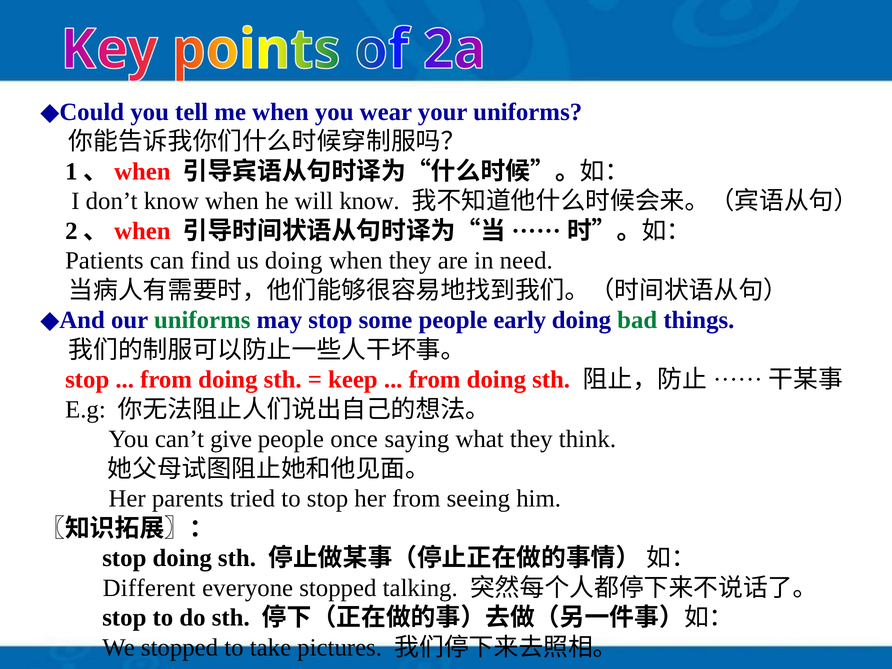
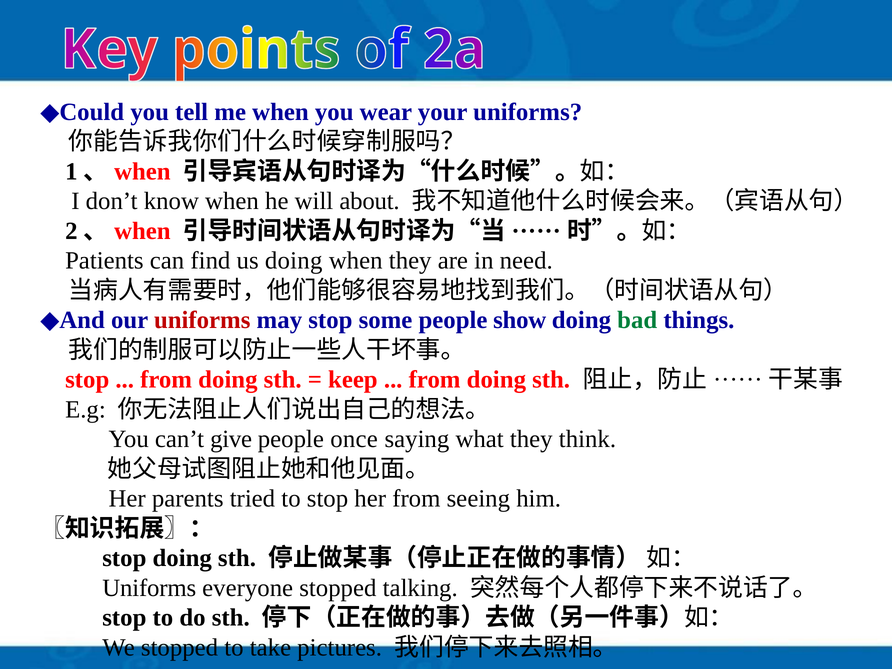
will know: know -> about (370, 201)
uniforms colour: green -> red (202, 320)
early: early -> show (520, 320)
Different: Different -> Uniforms (149, 588)
